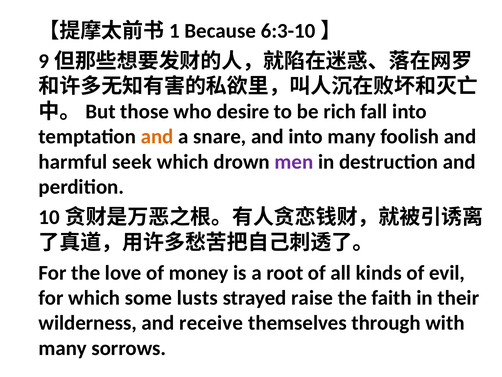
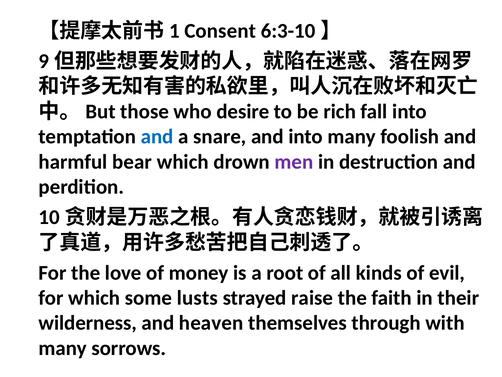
Because: Because -> Consent (220, 31)
and colour: orange -> blue (157, 136)
seek: seek -> bear (132, 162)
receive: receive -> heaven (211, 323)
